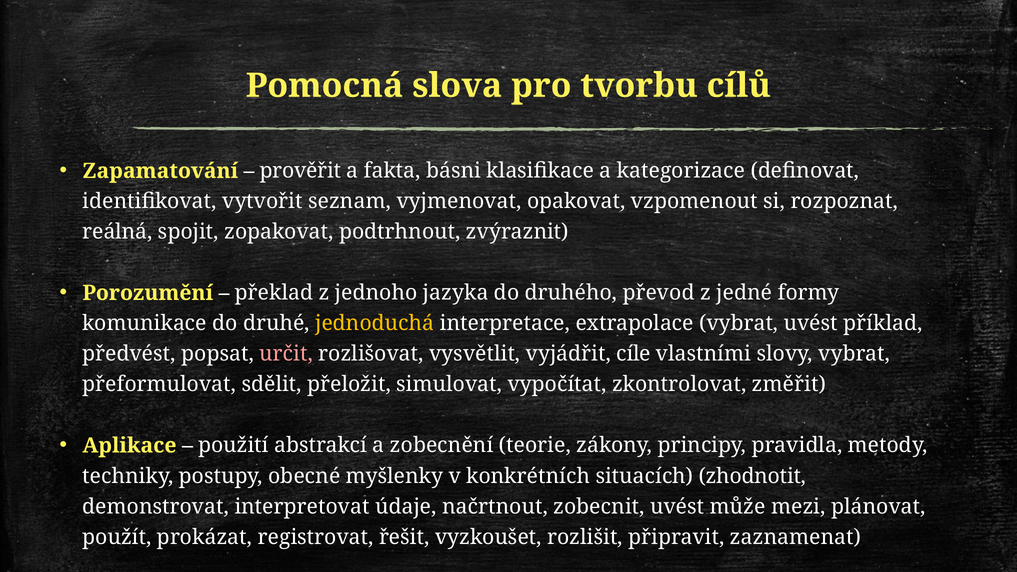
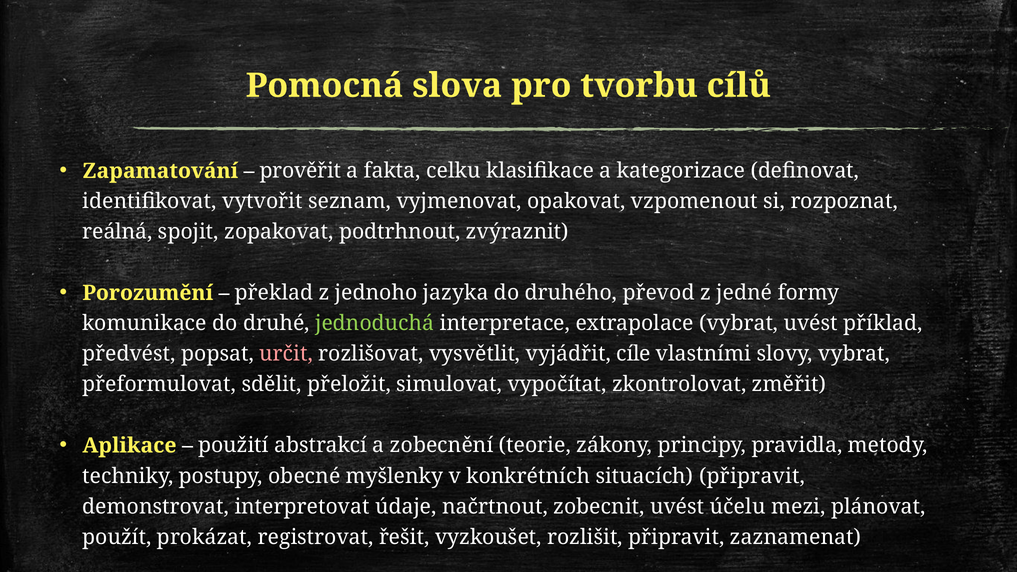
básni: básni -> celku (453, 171)
jednoduchá colour: yellow -> light green (375, 324)
situacích zhodnotit: zhodnotit -> připravit (752, 476)
může: může -> účelu (738, 507)
